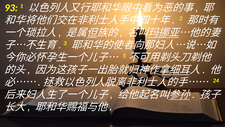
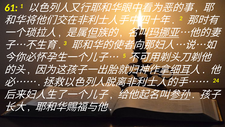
93: 93 -> 61 (11, 8)
